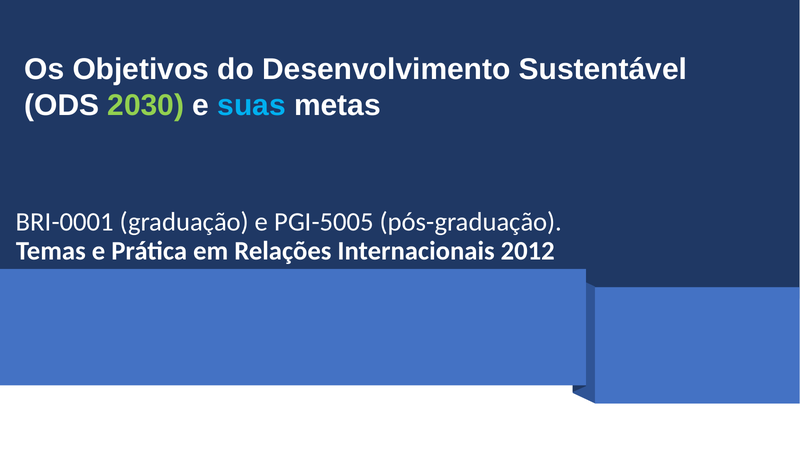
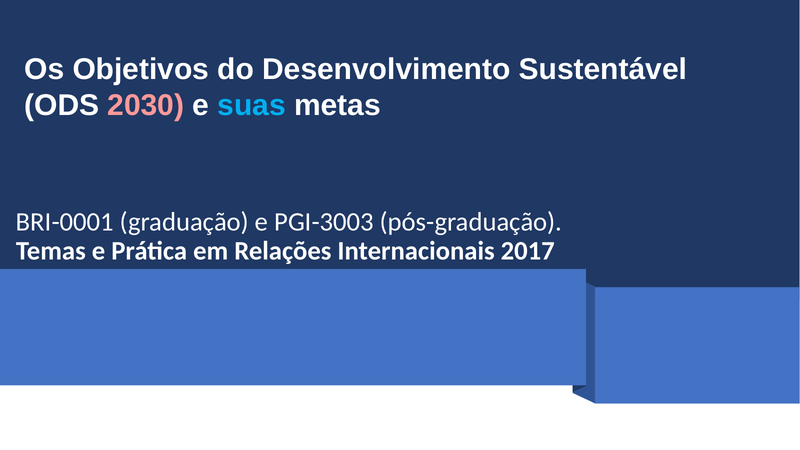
2030 colour: light green -> pink (146, 105)
PGI-5005: PGI-5005 -> PGI-3003 (324, 222)
2012: 2012 -> 2017 (528, 251)
